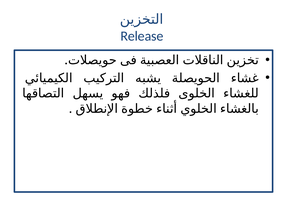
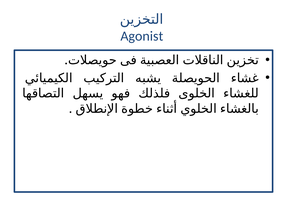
Release: Release -> Agonist (142, 36)
